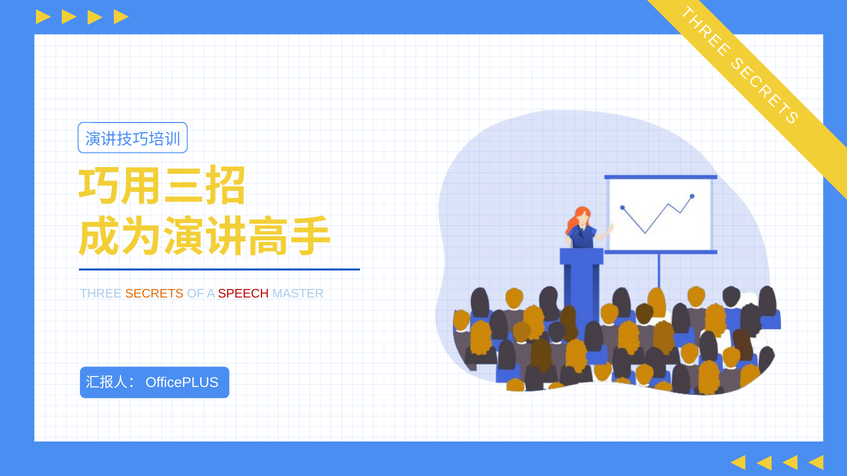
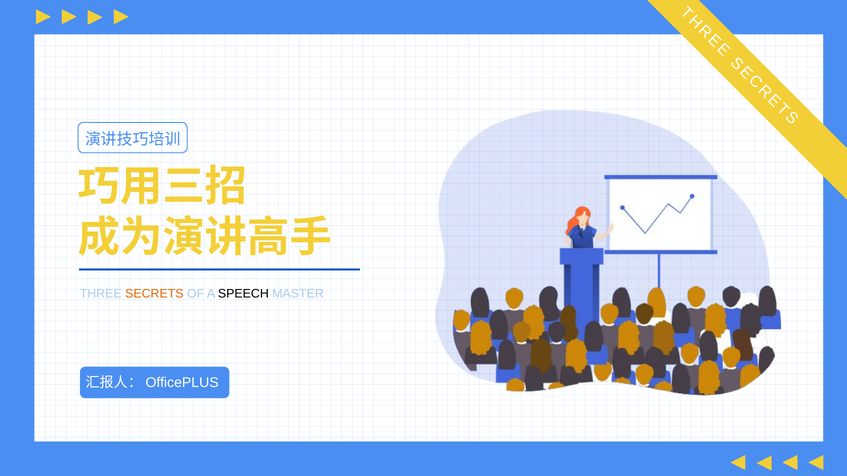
SPEECH colour: red -> black (243, 294)
